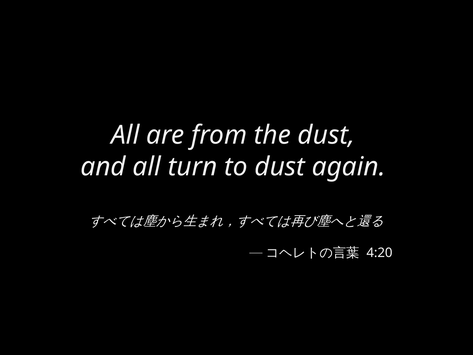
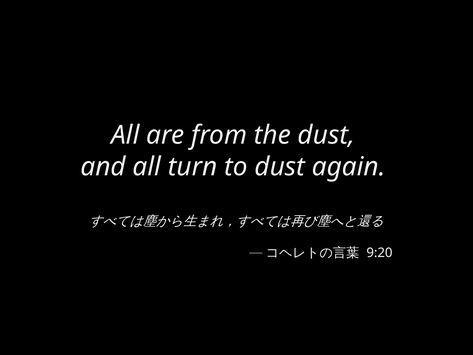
4:20: 4:20 -> 9:20 (379, 253)
